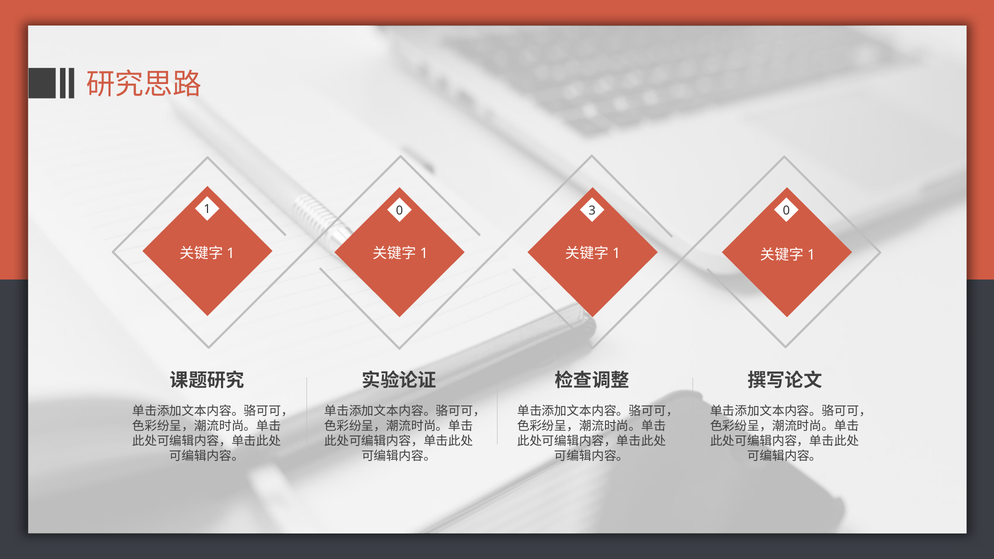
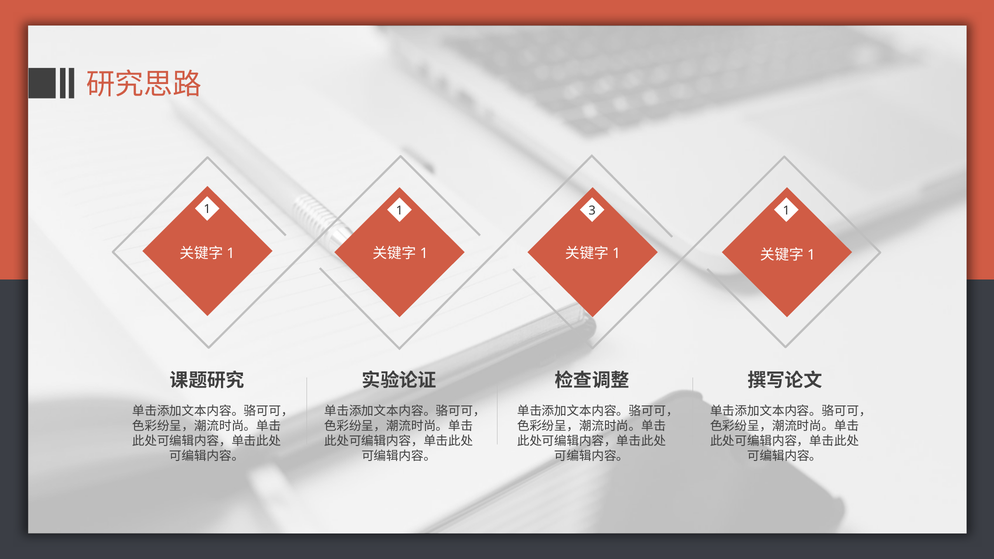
1 0: 0 -> 1 (399, 211)
3 0: 0 -> 1 (786, 211)
